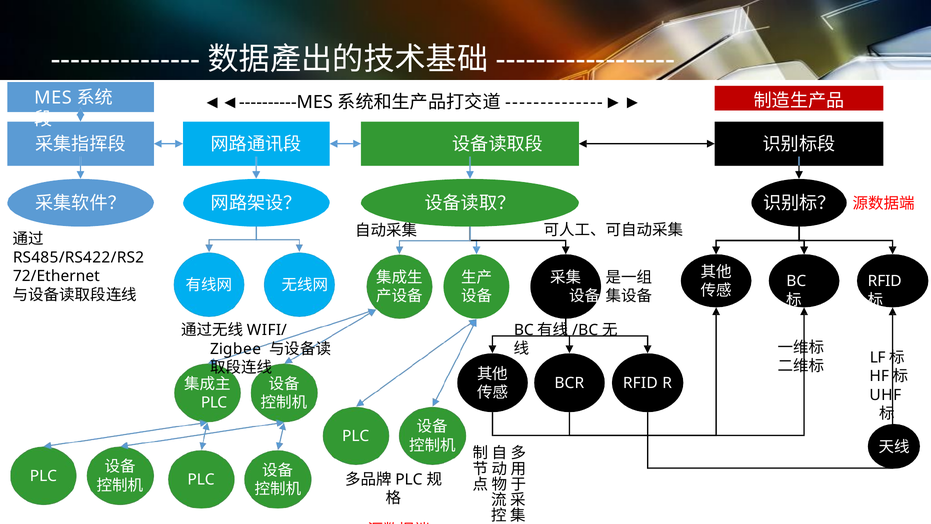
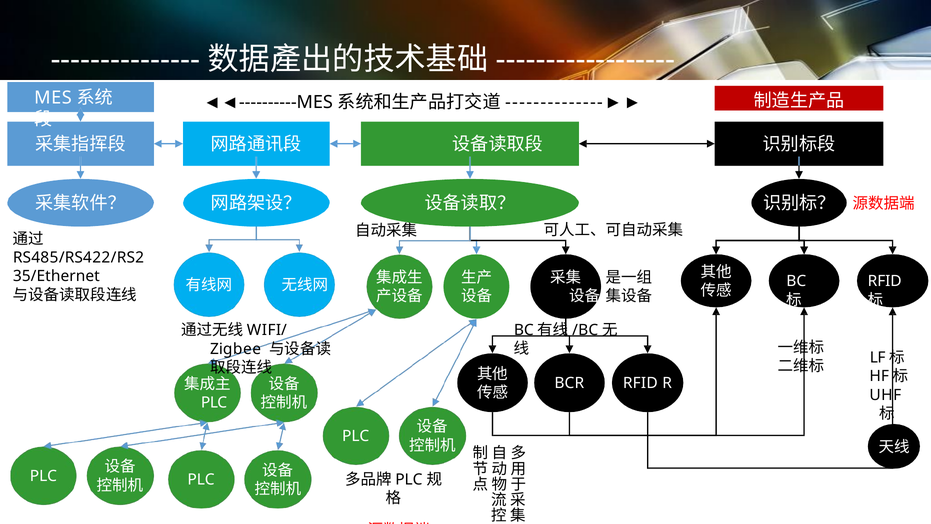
72/Ethernet: 72/Ethernet -> 35/Ethernet (56, 276)
